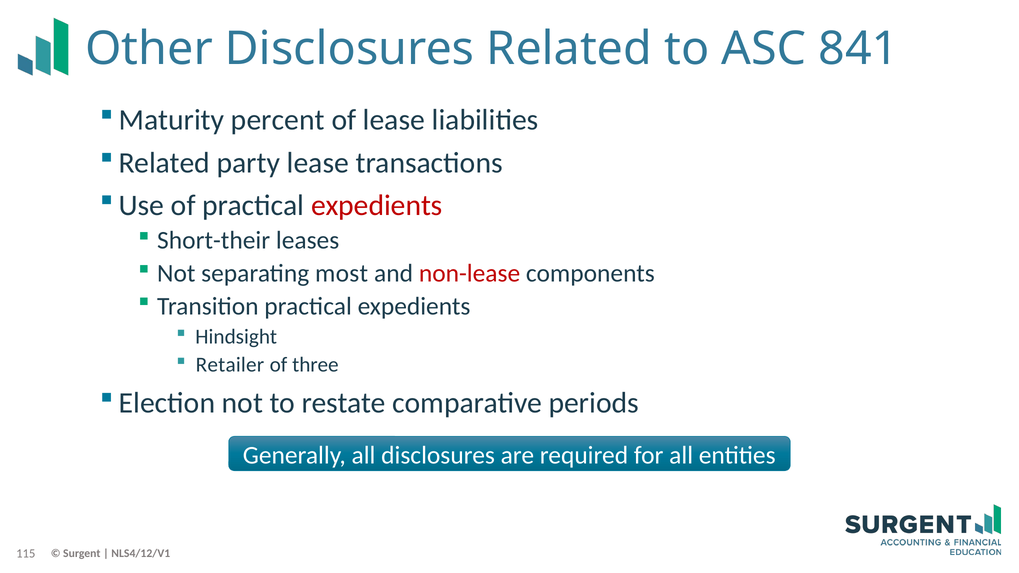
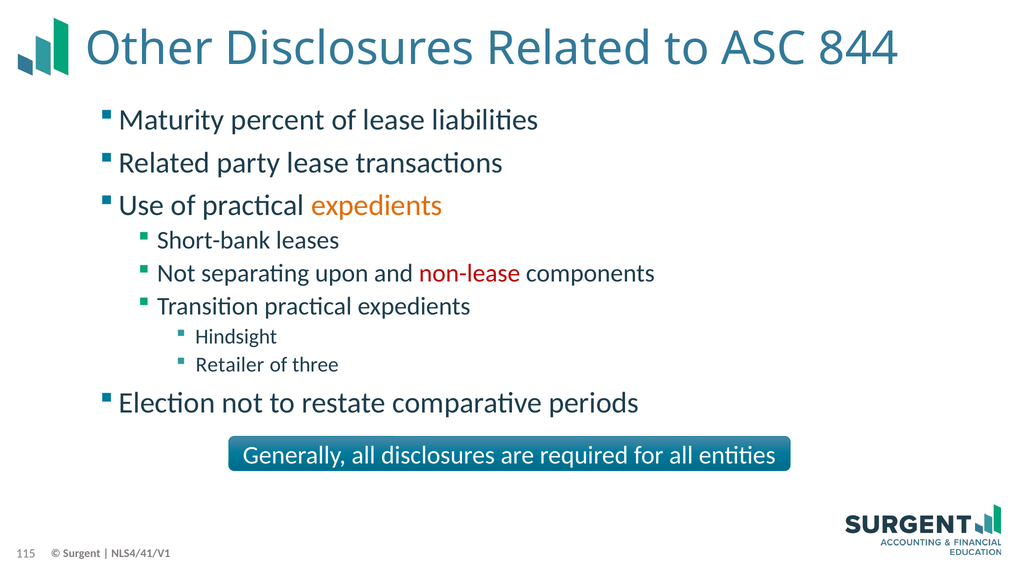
841: 841 -> 844 (859, 49)
expedients colour: red -> orange (377, 206)
Short-their: Short-their -> Short-bank (214, 241)
most: most -> upon (342, 273)
NLS4/12/V1: NLS4/12/V1 -> NLS4/41/V1 (141, 553)
